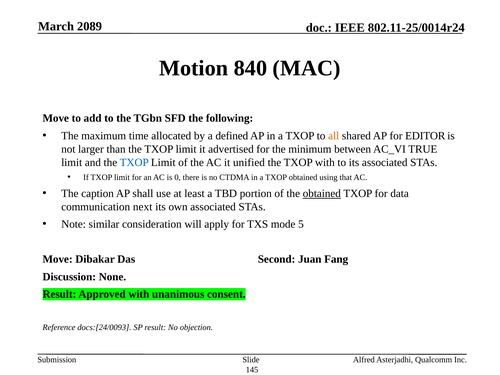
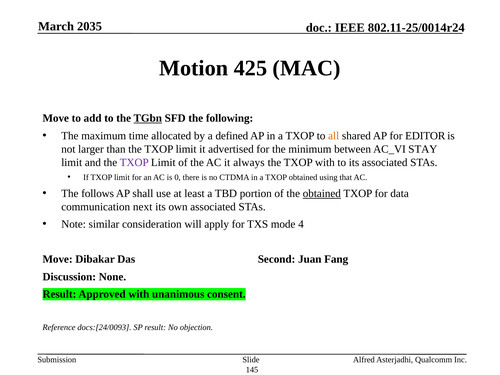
2089: 2089 -> 2035 (90, 27)
840: 840 -> 425 (250, 68)
TGbn underline: none -> present (148, 118)
TRUE: TRUE -> STAY (423, 149)
TXOP colour: blue -> purple (134, 162)
unified: unified -> always (249, 162)
caption: caption -> follows (98, 193)
5: 5 -> 4 (301, 224)
